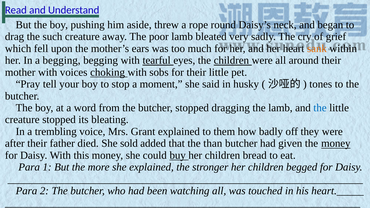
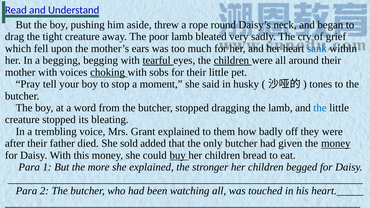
such: such -> tight (52, 37)
sank colour: orange -> blue (317, 49)
than: than -> only (213, 144)
